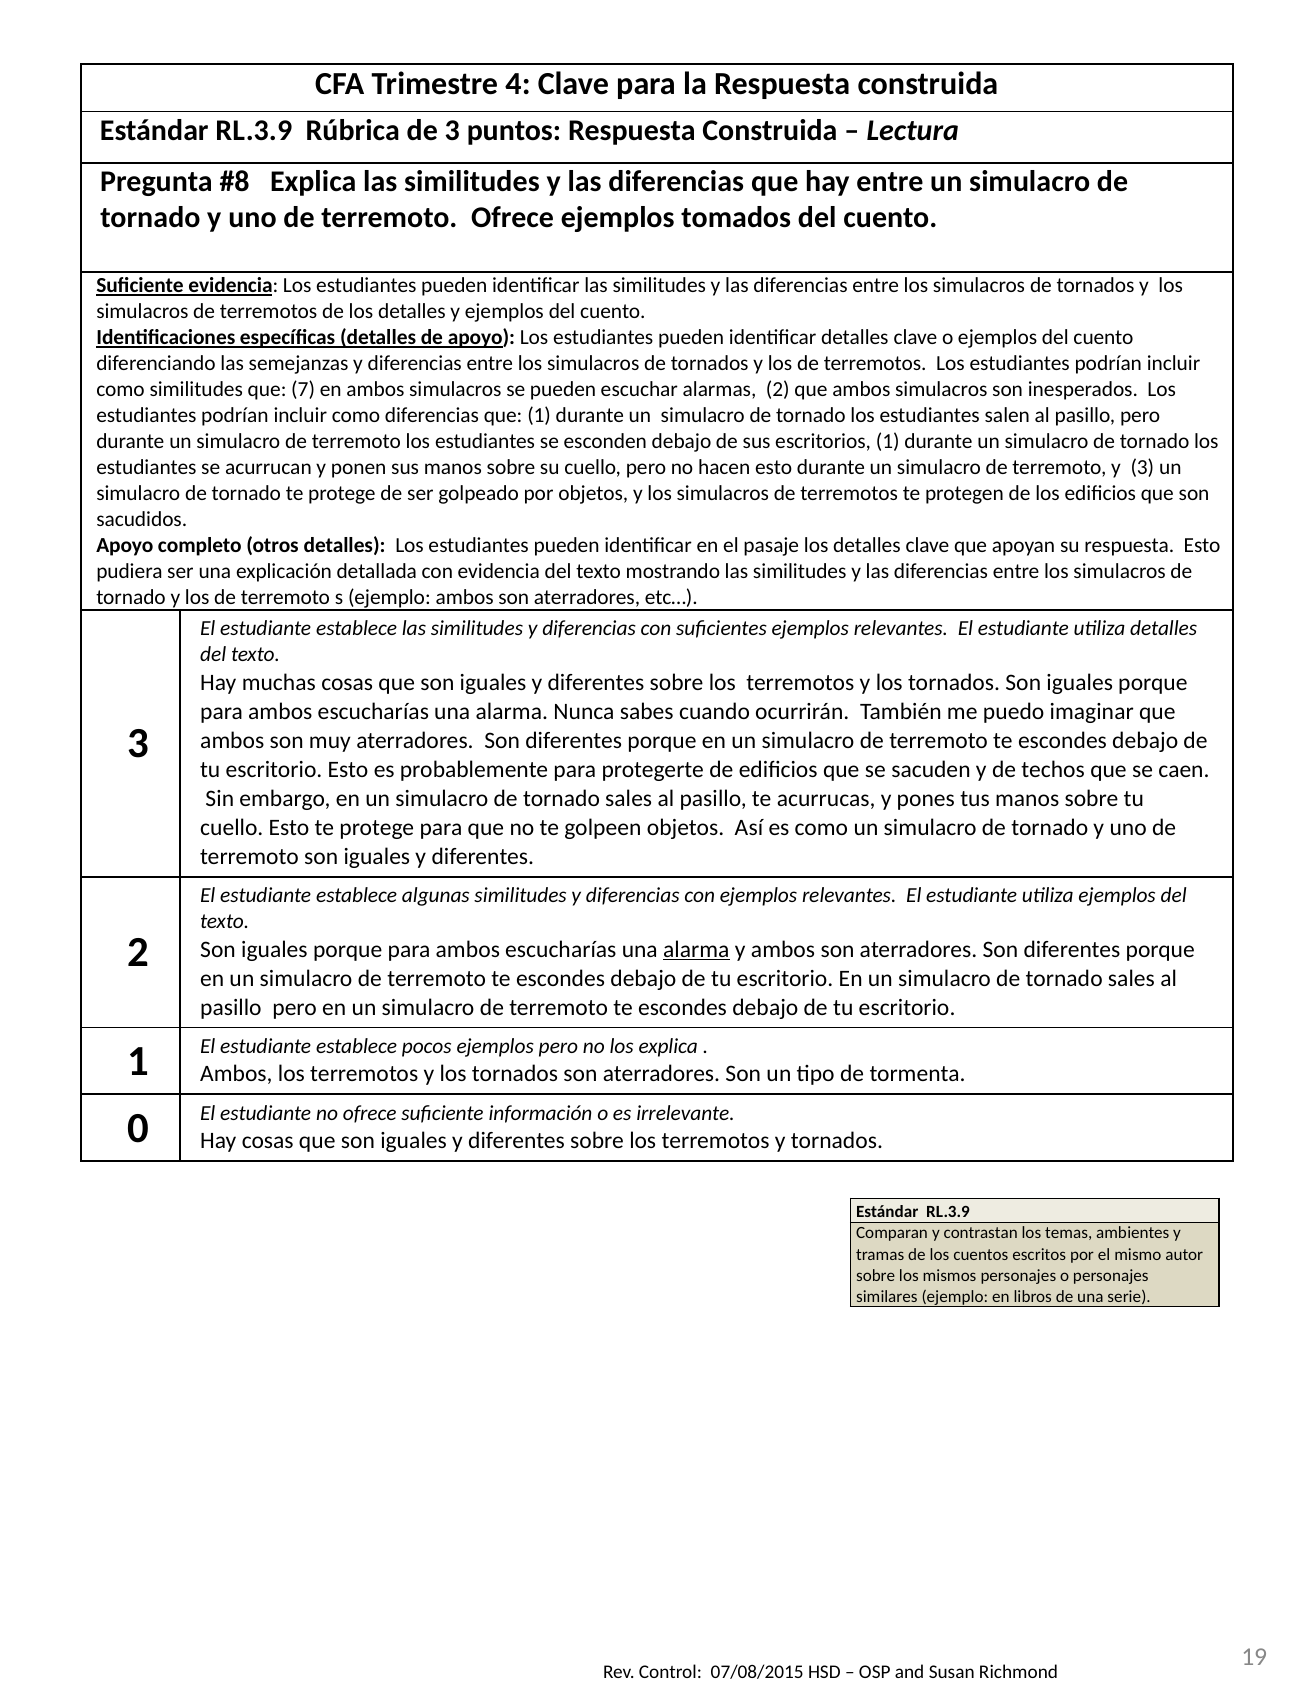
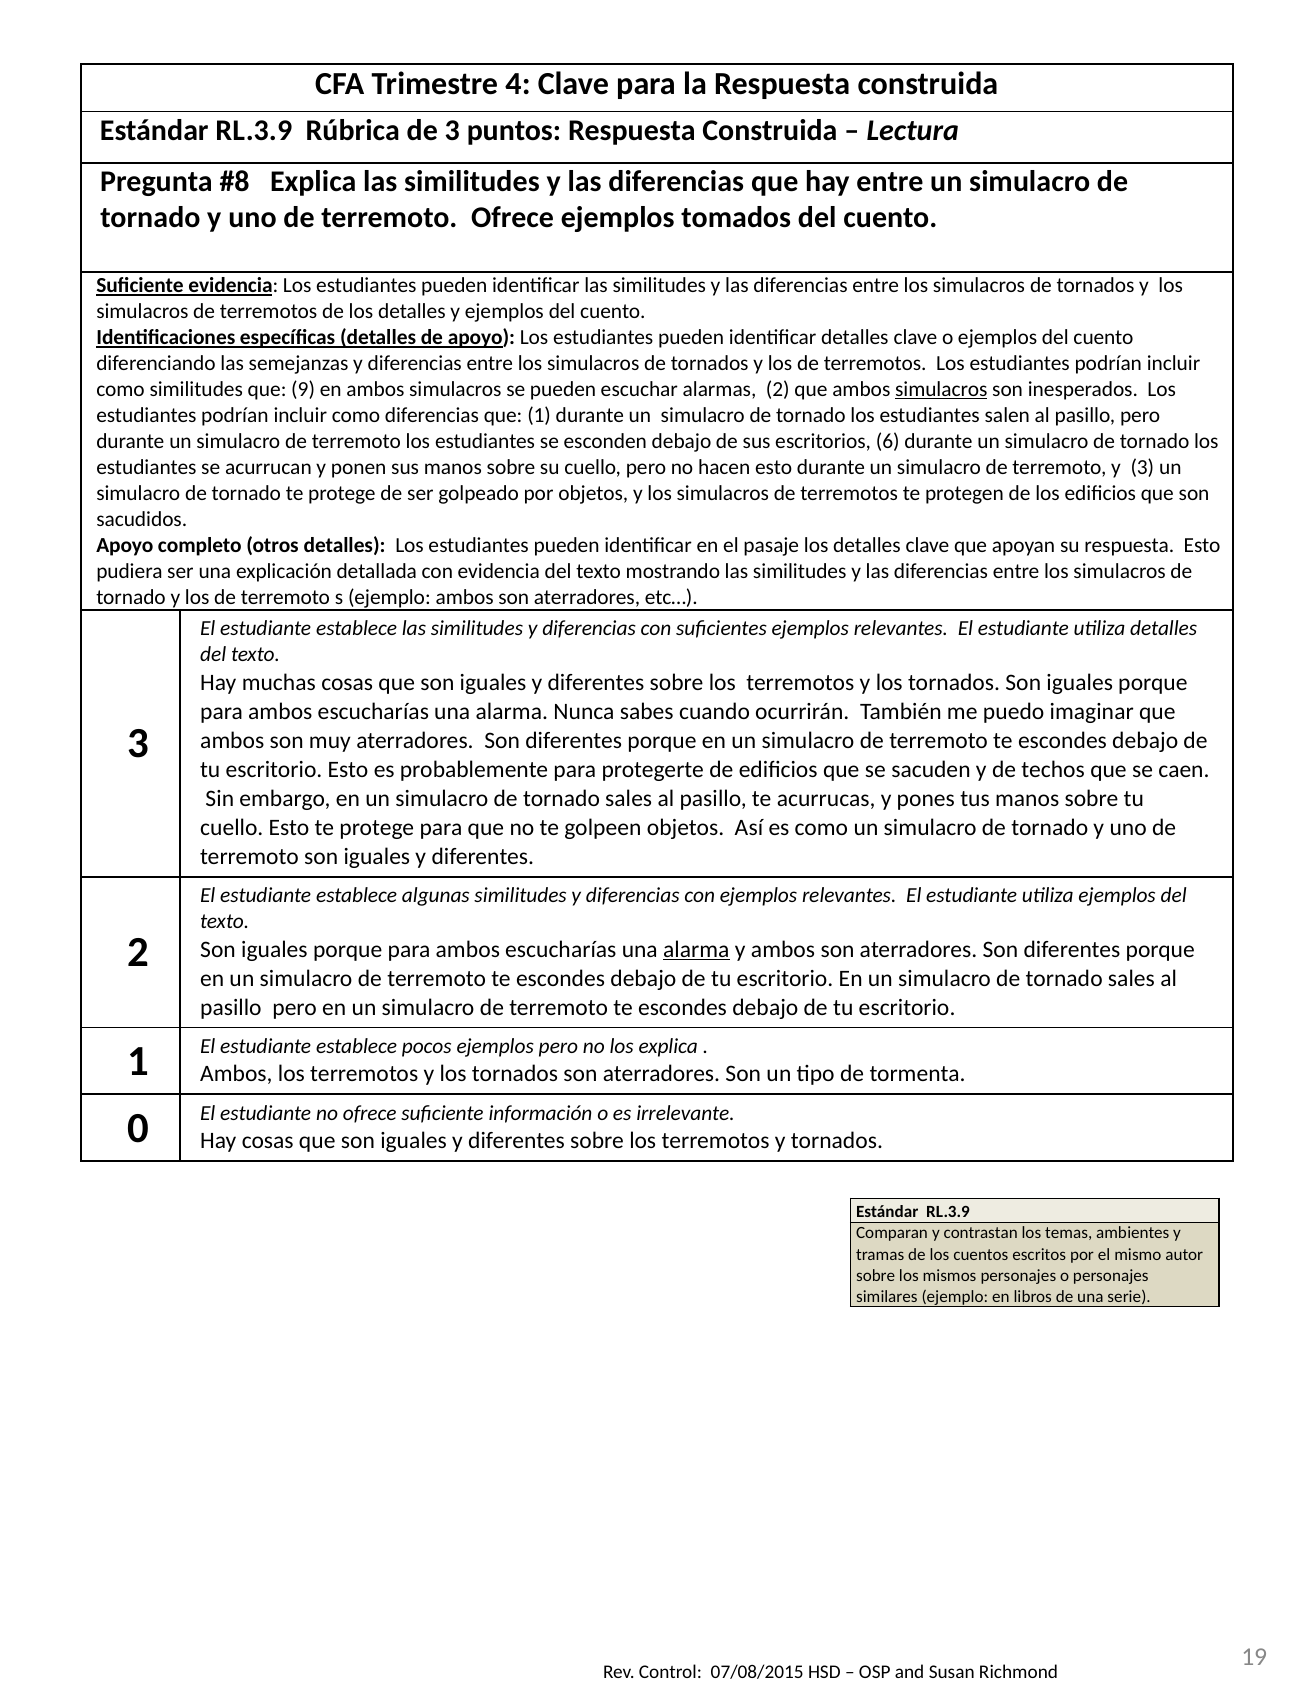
7: 7 -> 9 (303, 389)
simulacros underline: none -> present (941, 389)
escritorios 1: 1 -> 6 (888, 441)
